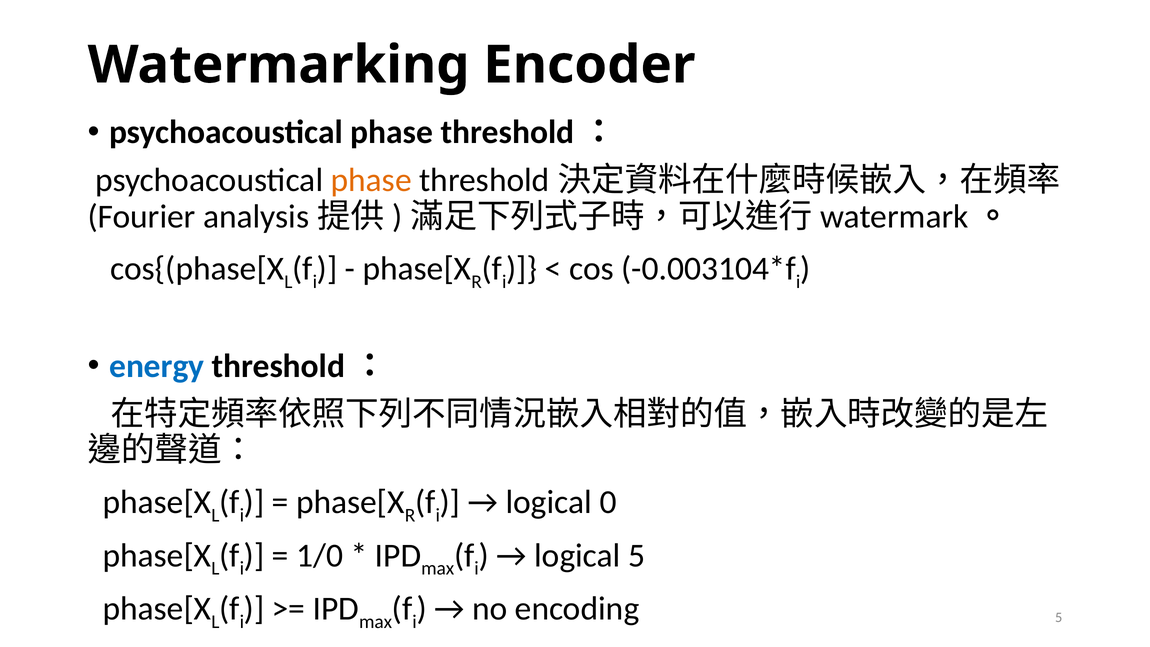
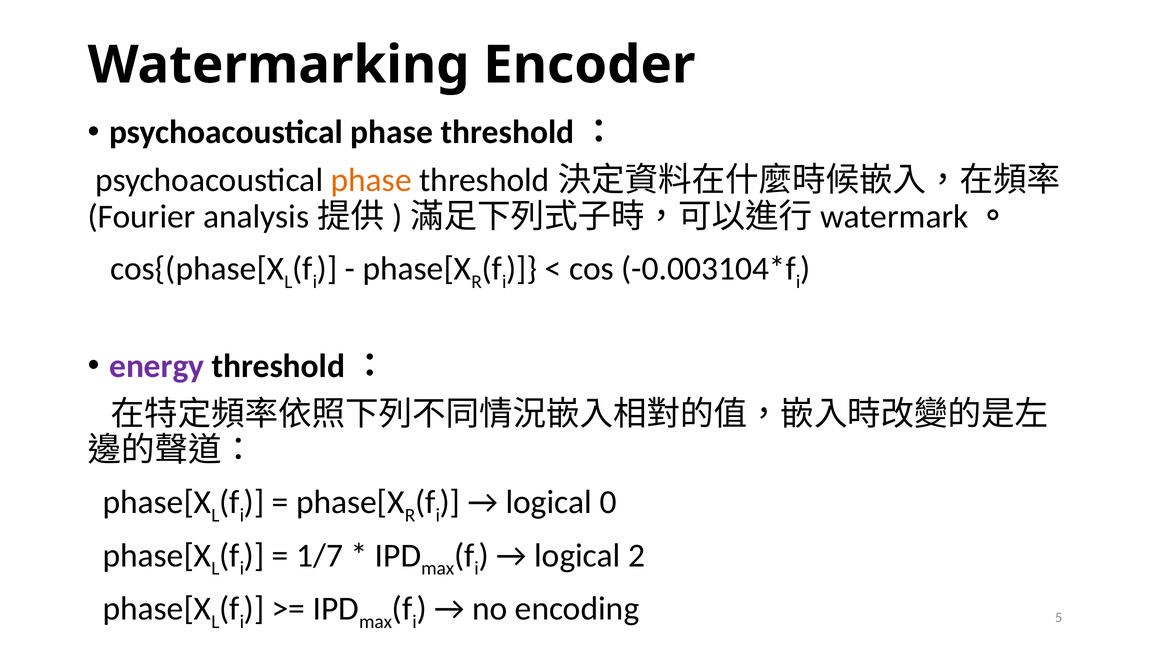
energy colour: blue -> purple (157, 366)
1/0: 1/0 -> 1/7 (320, 555)
logical 5: 5 -> 2 (637, 555)
